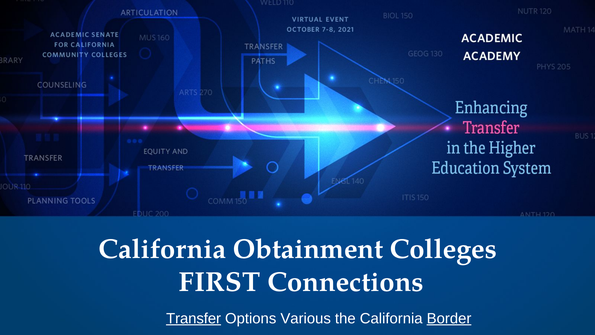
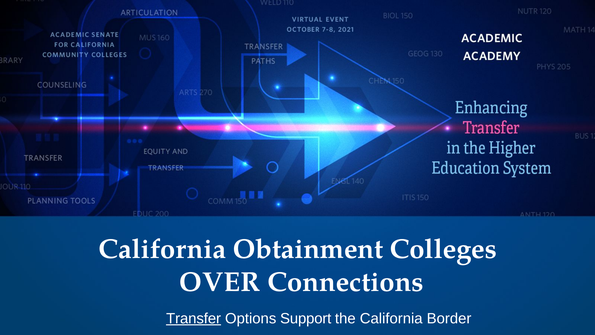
FIRST: FIRST -> OVER (220, 282)
Various: Various -> Support (306, 318)
Border underline: present -> none (449, 318)
